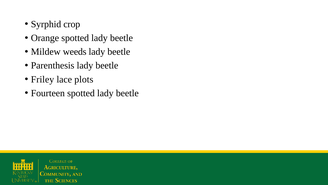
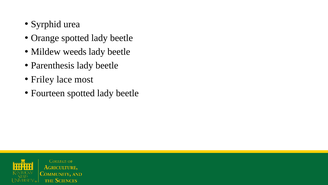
crop: crop -> urea (72, 24)
plots: plots -> most (84, 79)
